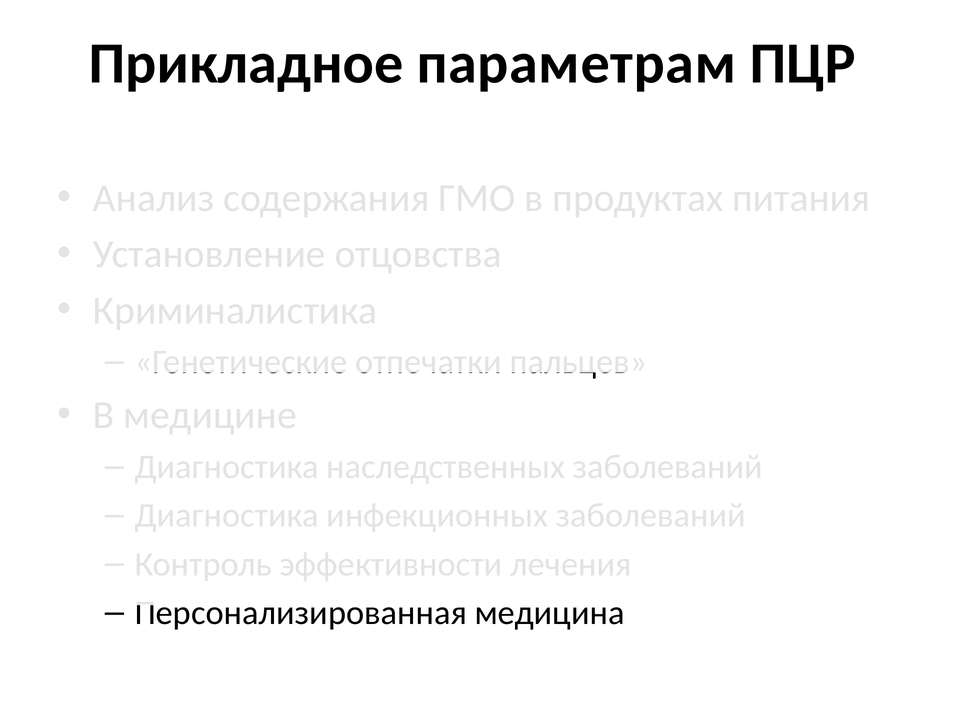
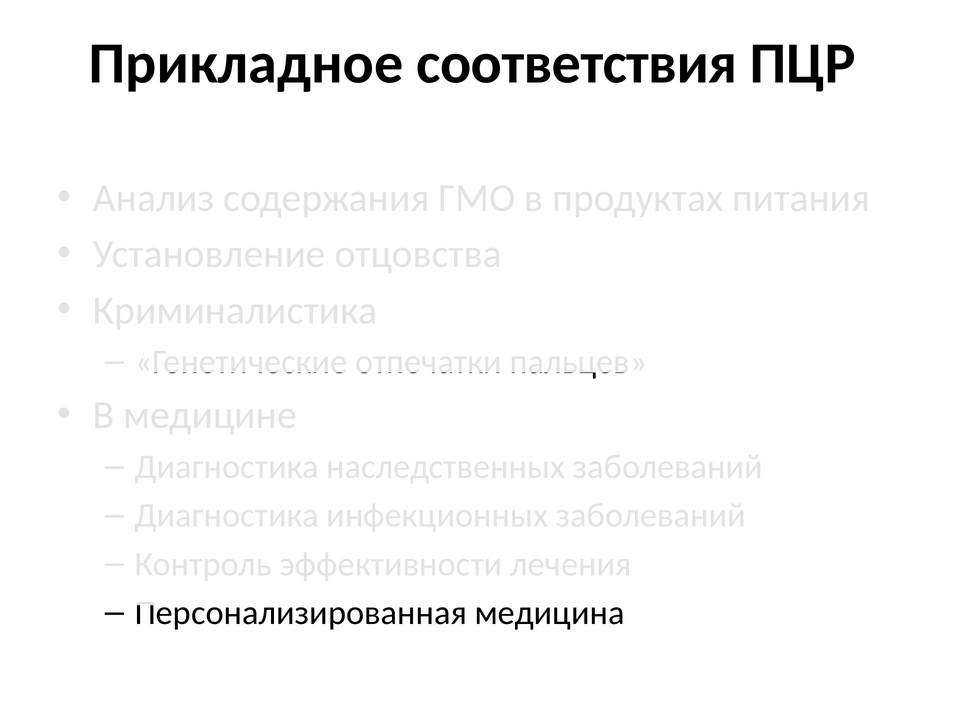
параметрам: параметрам -> соответствия (577, 63)
